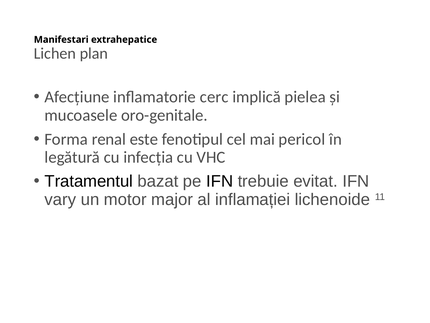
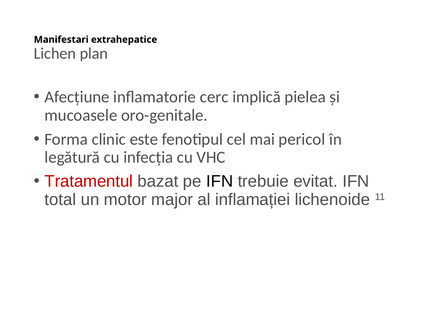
renal: renal -> clinic (109, 139)
Tratamentul colour: black -> red (89, 181)
vary: vary -> total (60, 199)
